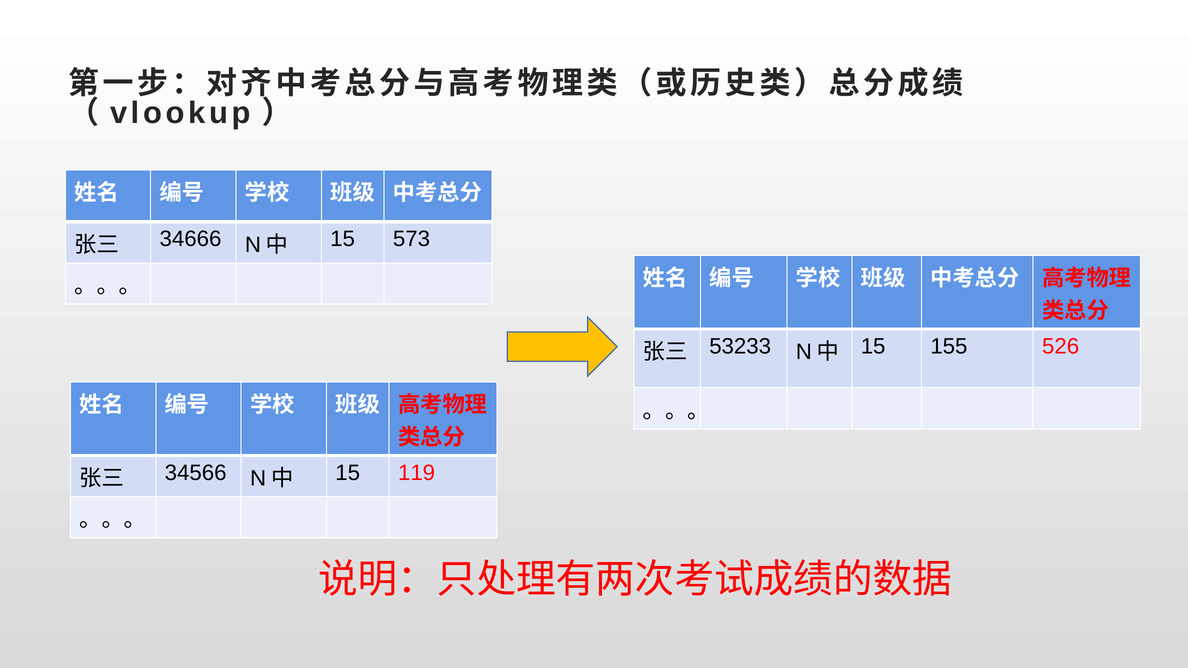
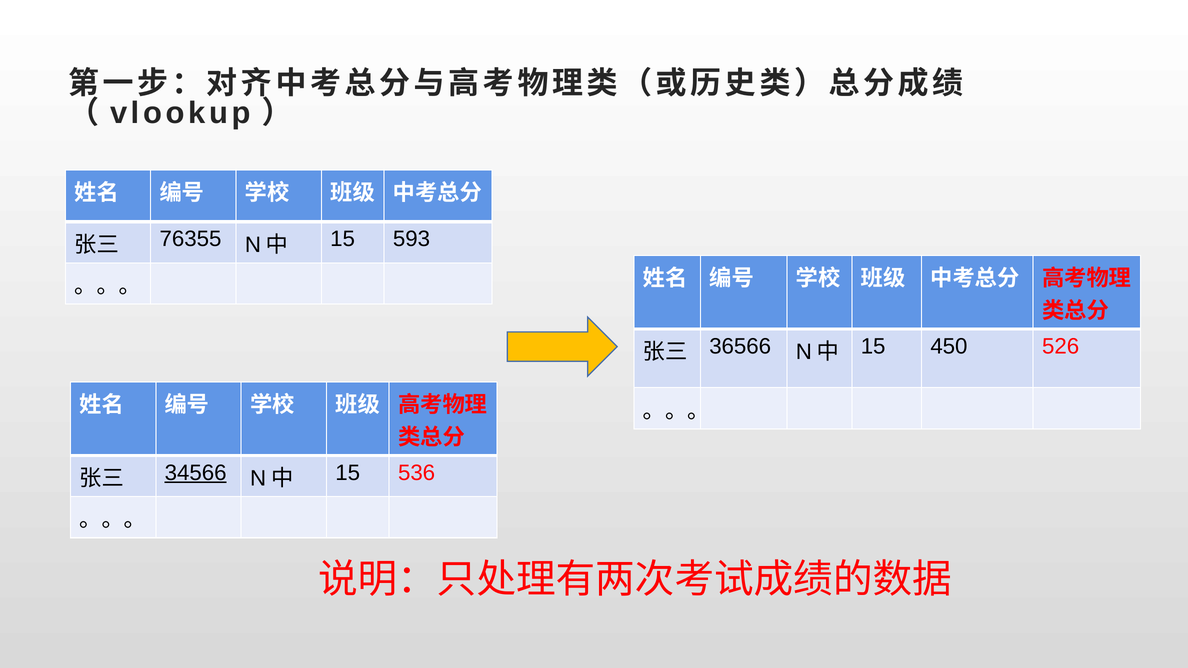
34666: 34666 -> 76355 (191, 239)
573: 573 -> 593 (411, 239)
53233: 53233 -> 36566 (740, 347)
155: 155 -> 450 (949, 347)
34566 underline: none -> present (196, 473)
119: 119 -> 536 (417, 473)
